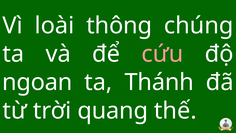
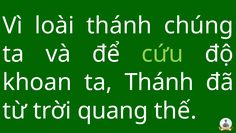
loài thông: thông -> thánh (119, 26)
cứu colour: pink -> light green (162, 54)
ngoan: ngoan -> khoan (37, 82)
